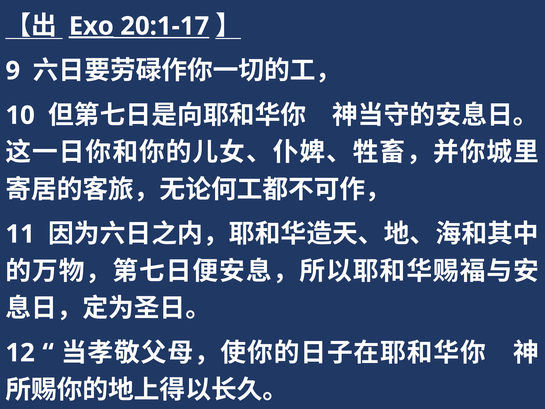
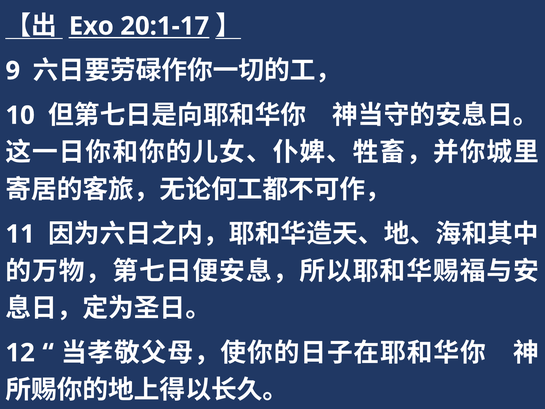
Exo underline: present -> none (91, 26)
